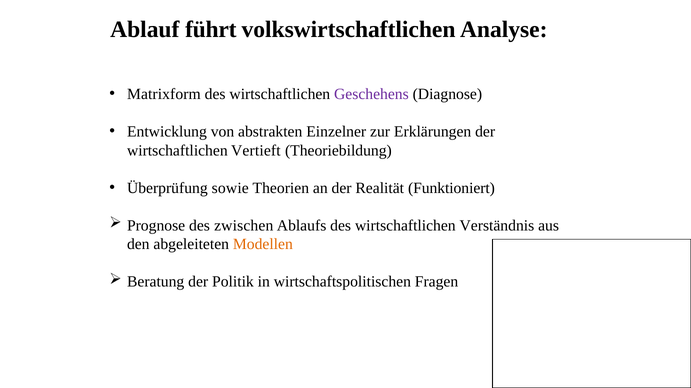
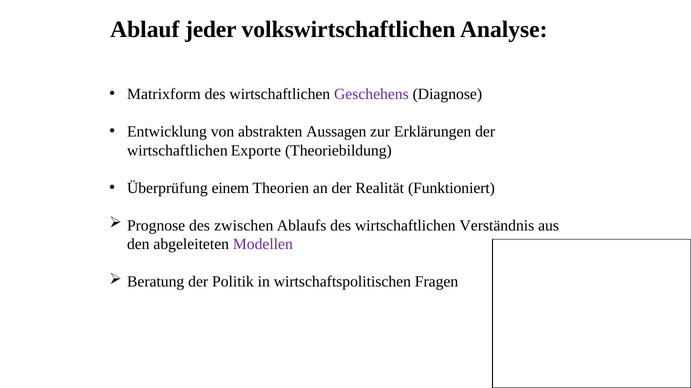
führt: führt -> jeder (211, 29)
Einzelner: Einzelner -> Aussagen (336, 132)
Vertieft: Vertieft -> Exporte (256, 151)
sowie: sowie -> einem (230, 188)
Modellen colour: orange -> purple (263, 245)
